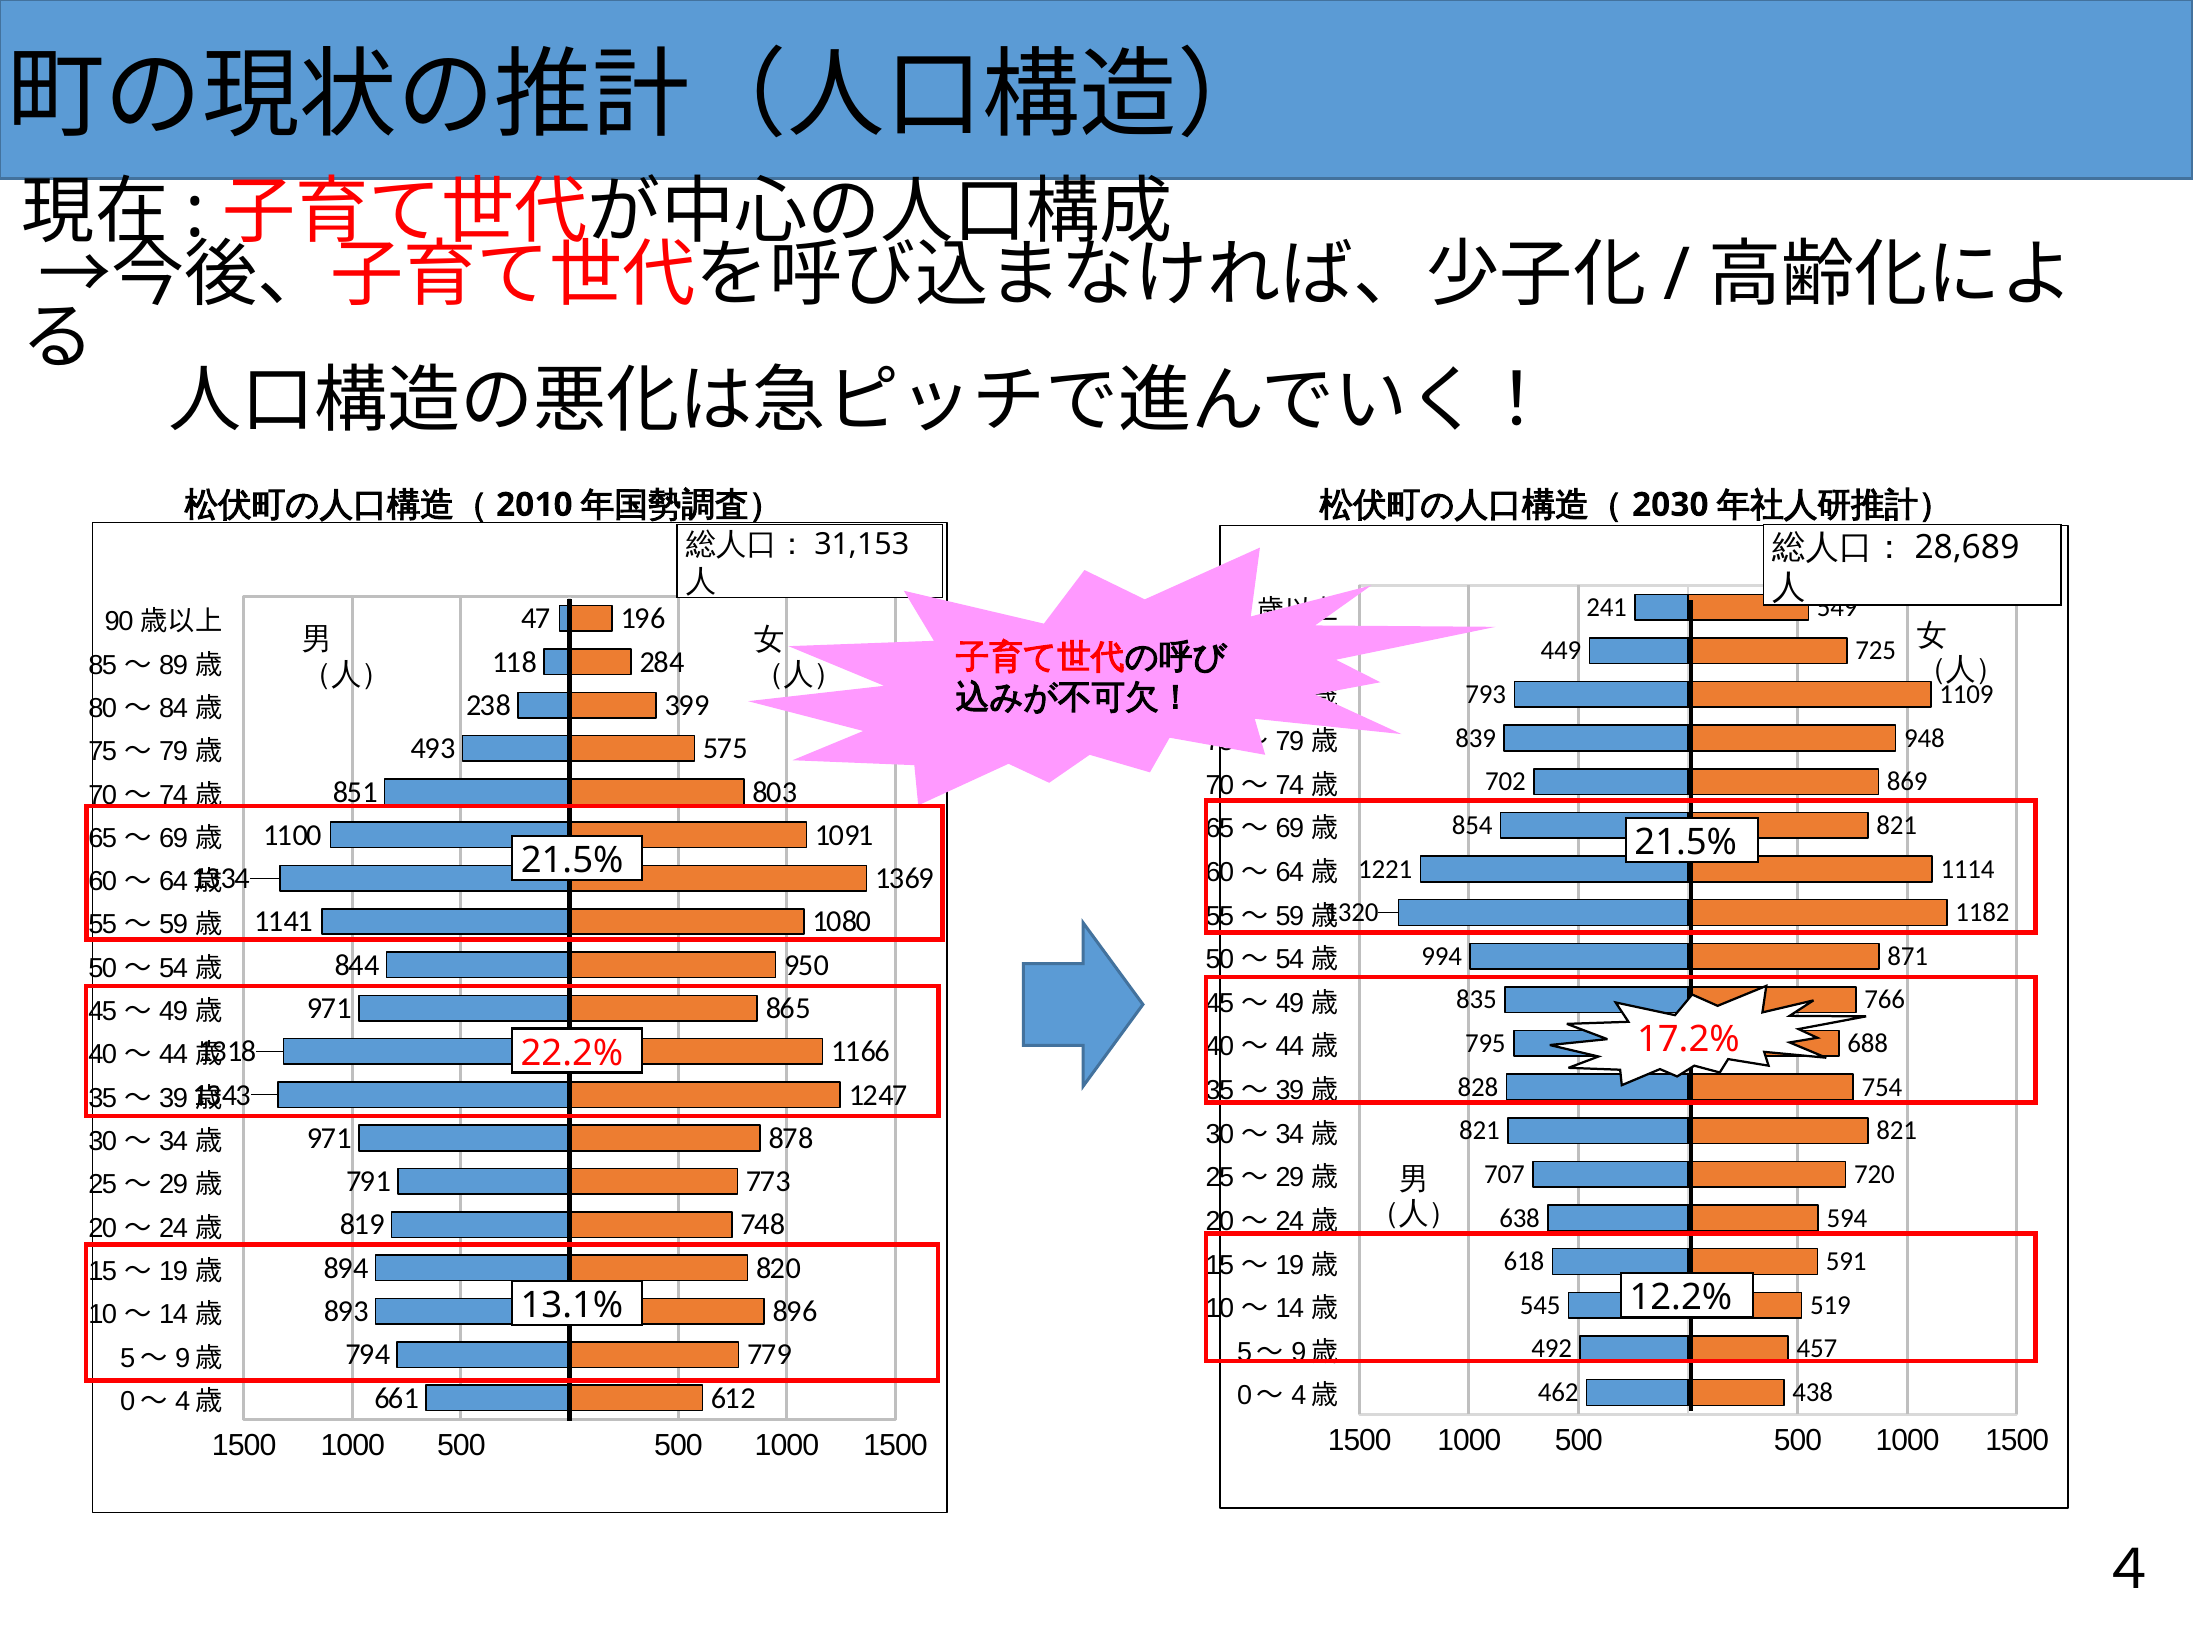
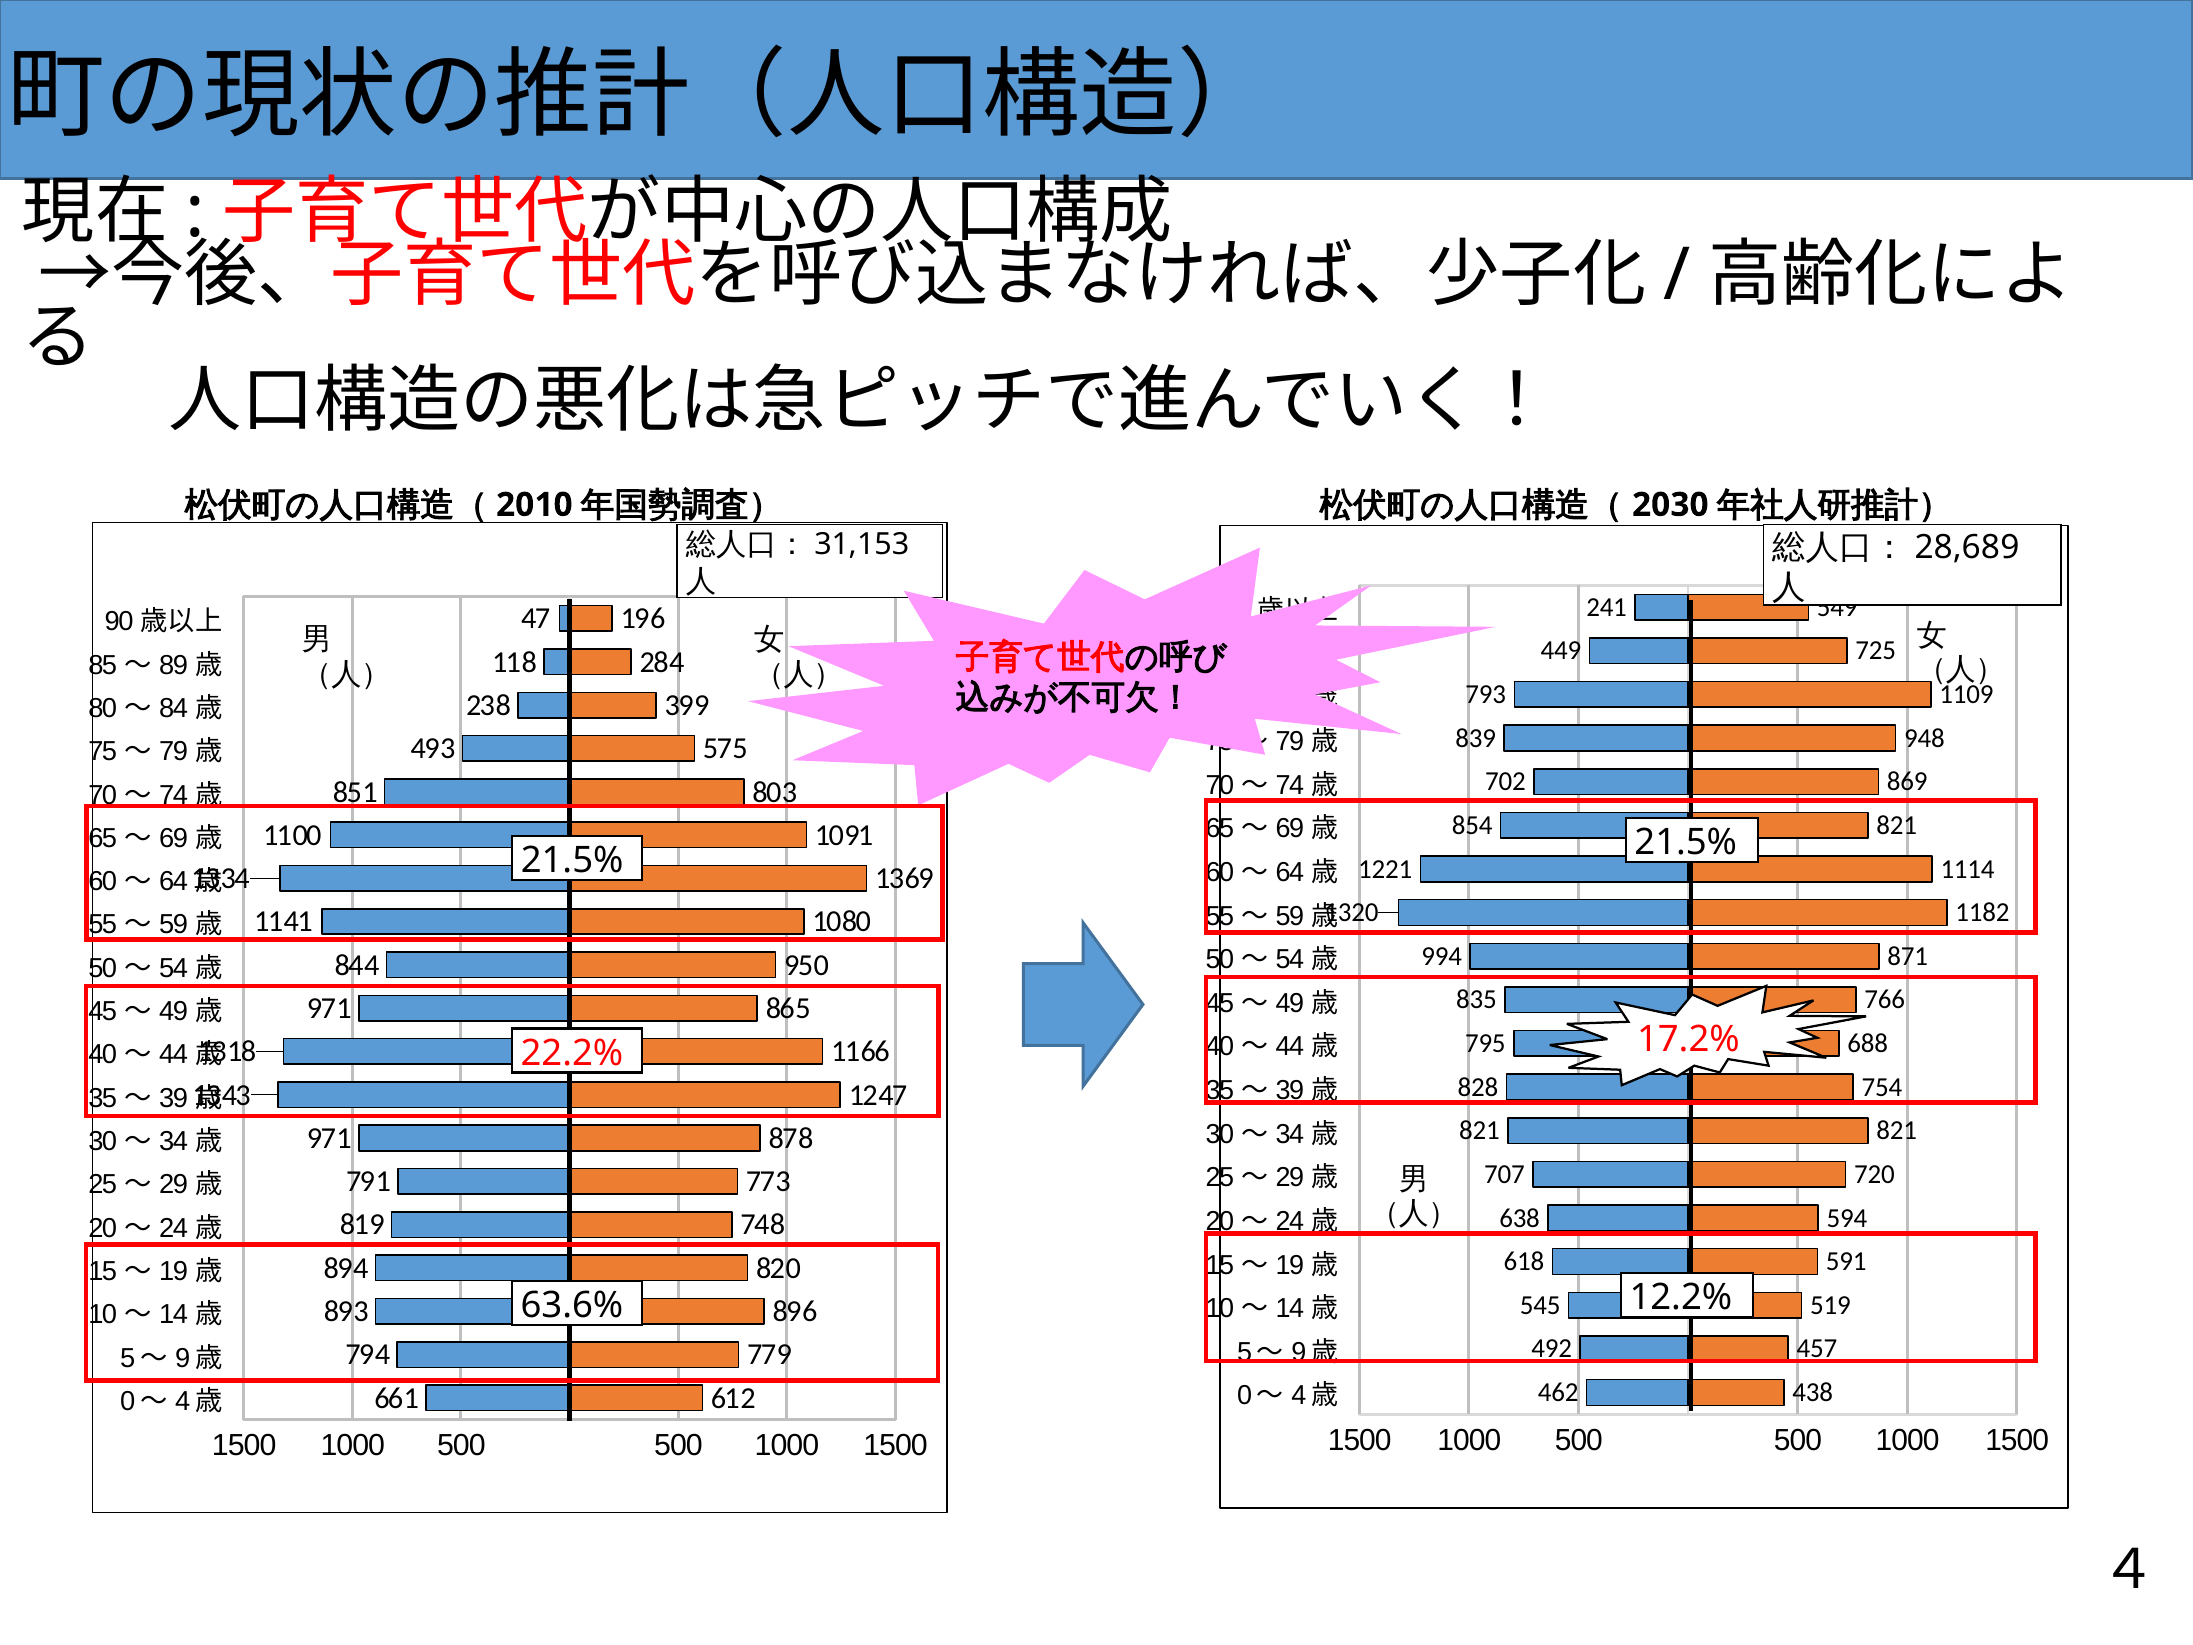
13.1%: 13.1% -> 63.6% (572, 1305)
